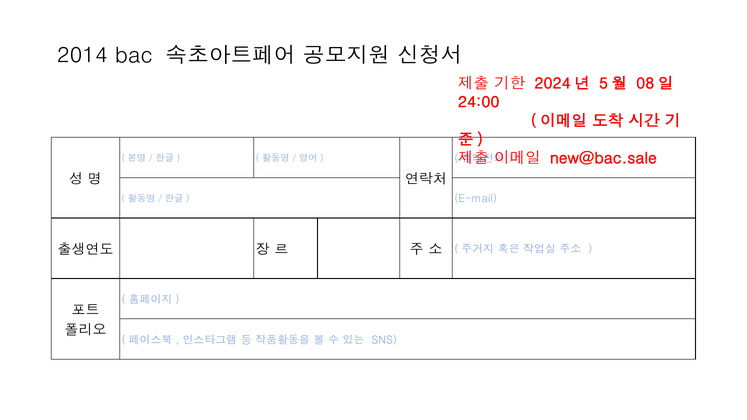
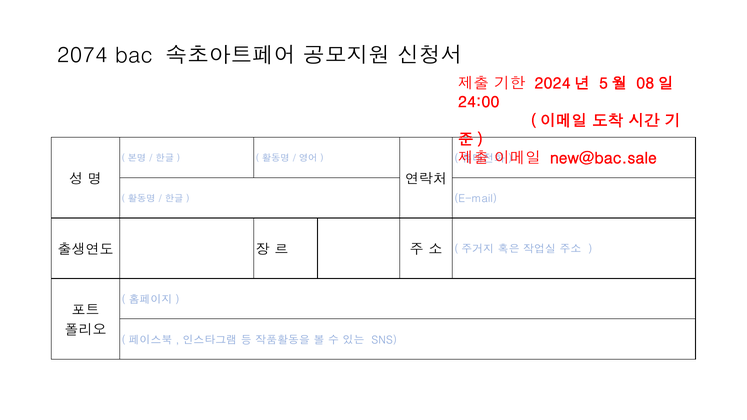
2014: 2014 -> 2074 (82, 56)
